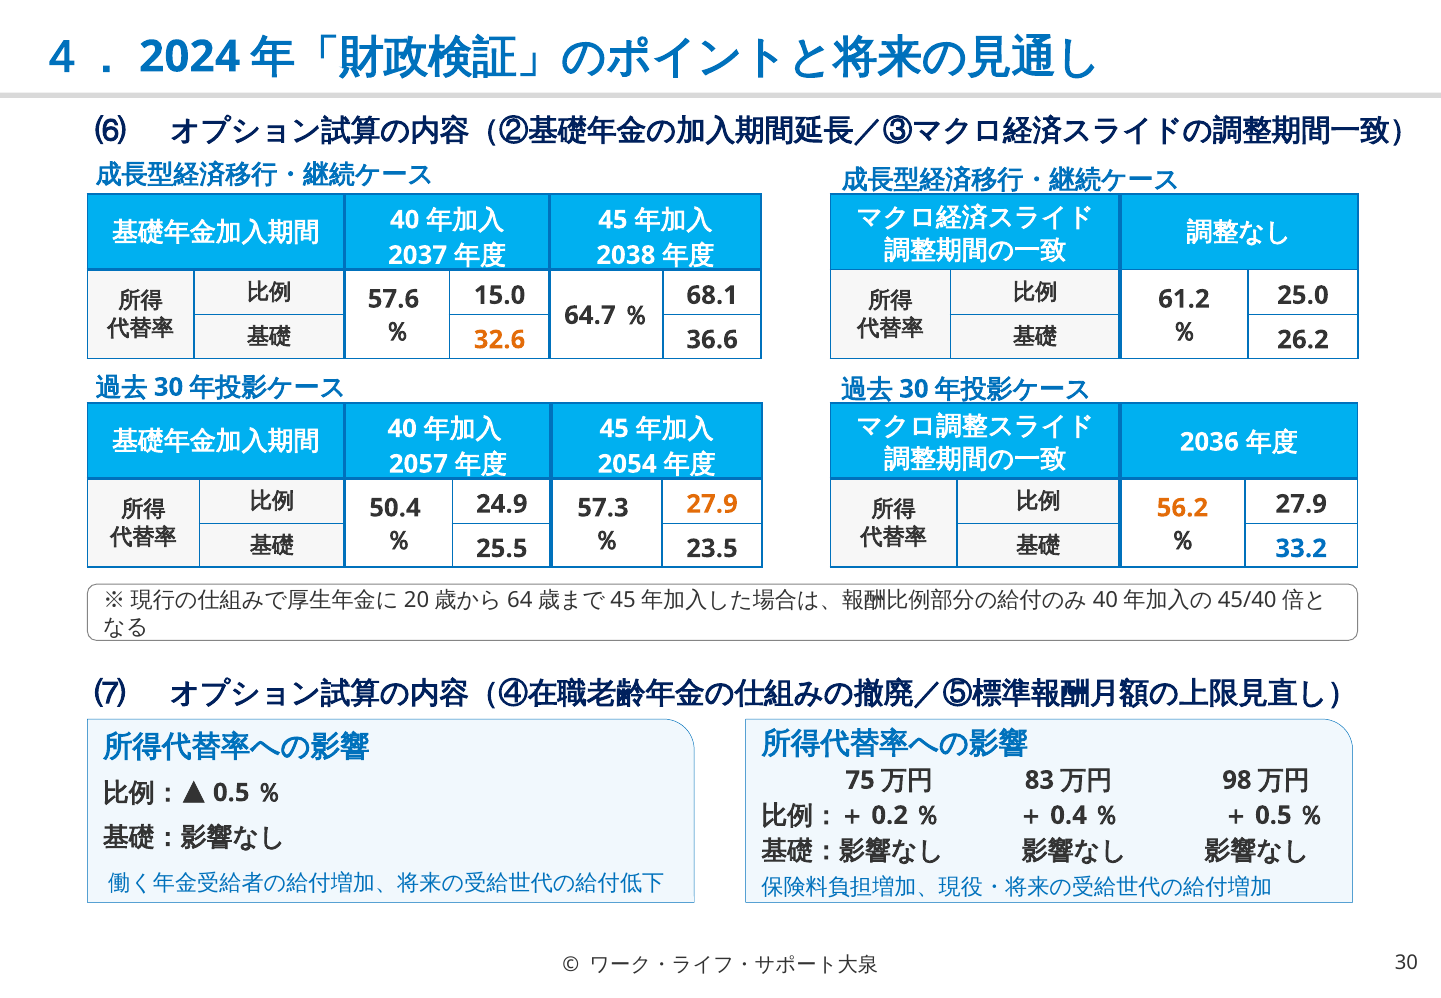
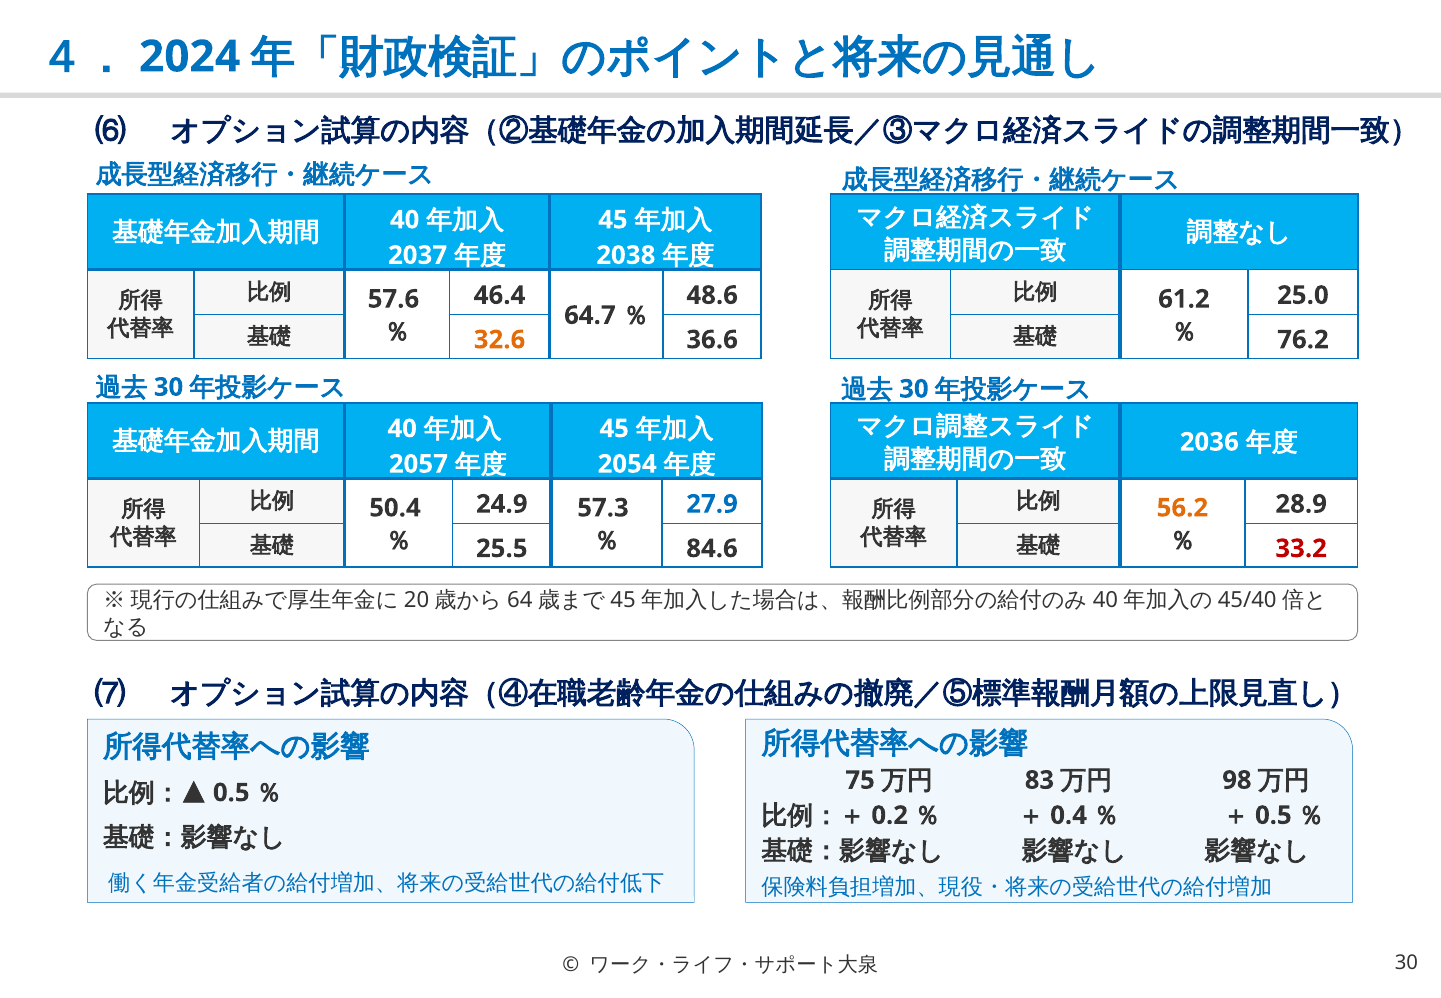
15.0: 15.0 -> 46.4 (500, 295)
68.1: 68.1 -> 48.6 (712, 295)
26.2: 26.2 -> 76.2 (1303, 340)
27.9 colour: orange -> blue (712, 504)
27.9: 27.9 -> 28.9 (1301, 504)
23.5: 23.5 -> 84.6 (712, 548)
33.2 colour: blue -> red (1301, 548)
